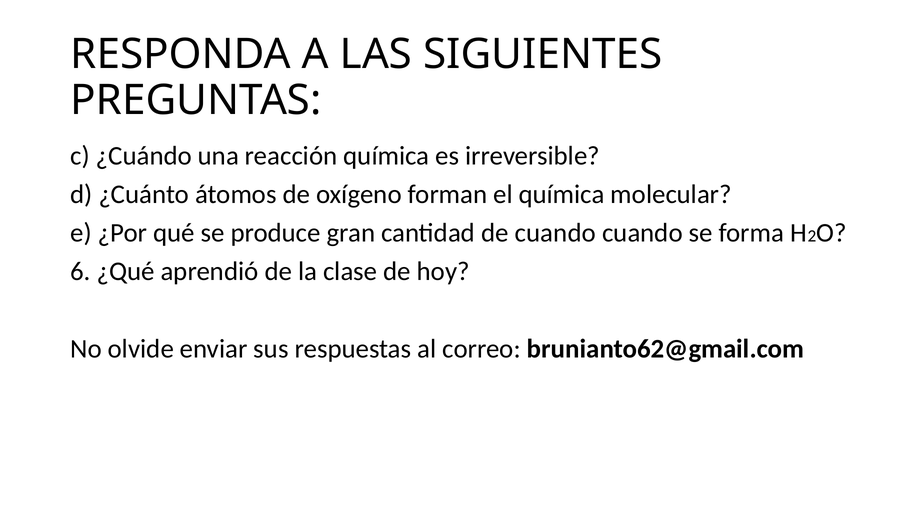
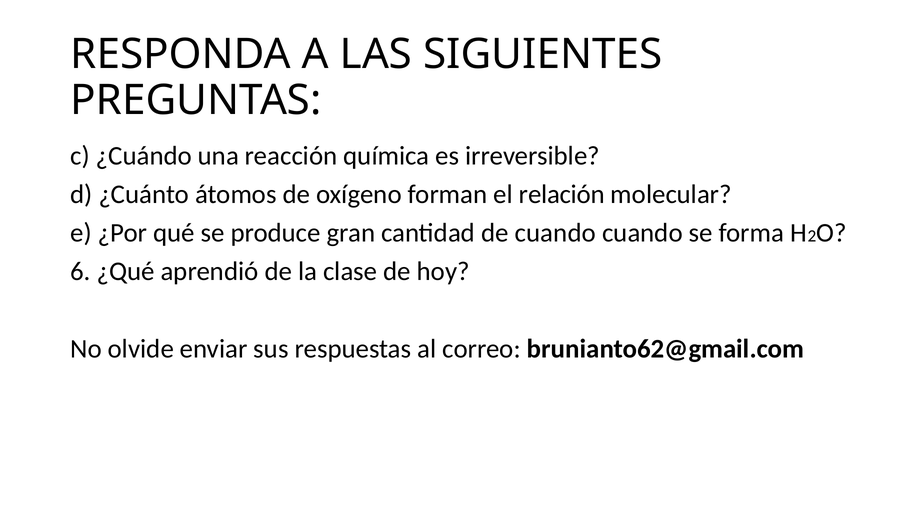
el química: química -> relación (562, 195)
